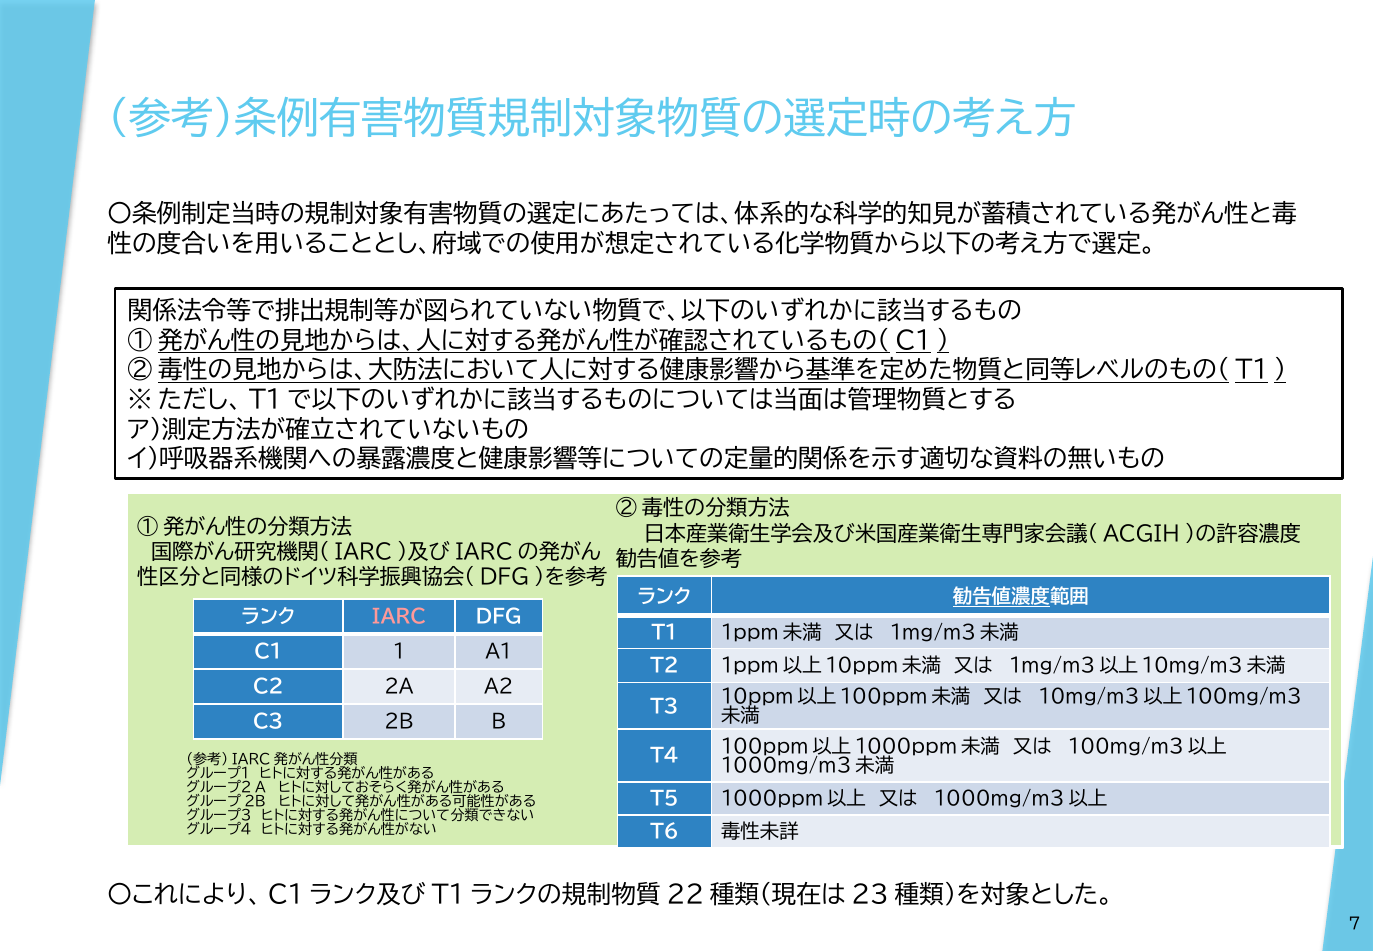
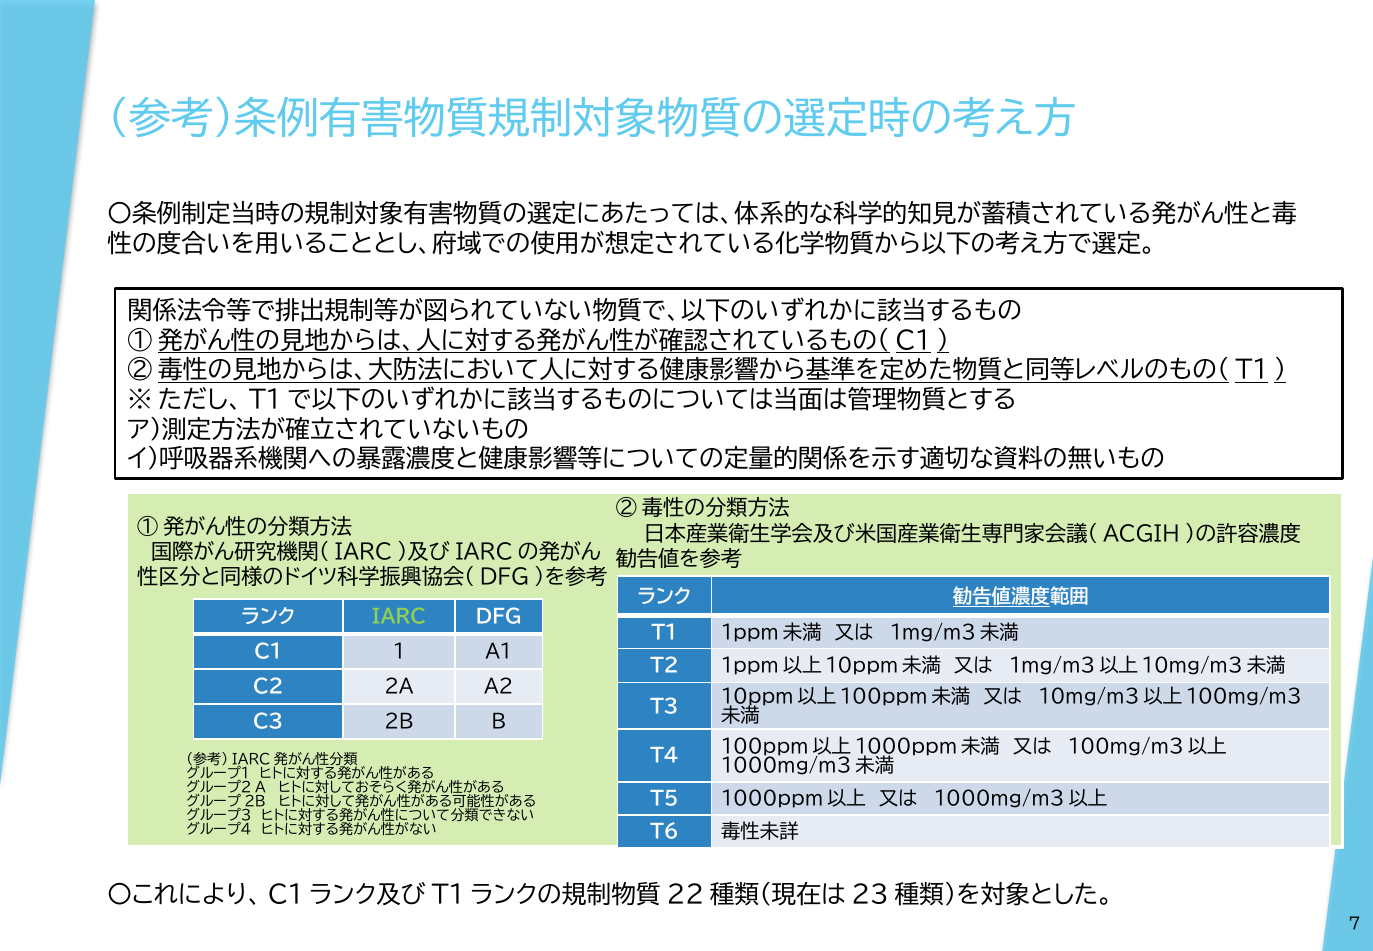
IARC colour: pink -> light green (399, 617)
